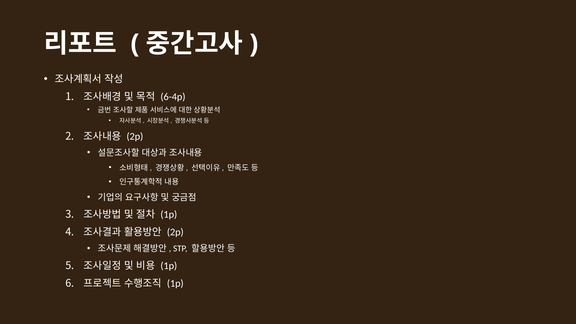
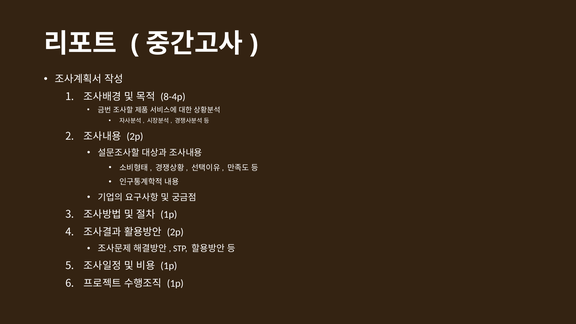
6-4p: 6-4p -> 8-4p (173, 97)
